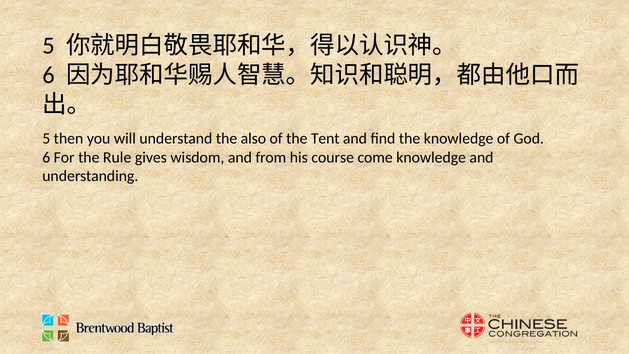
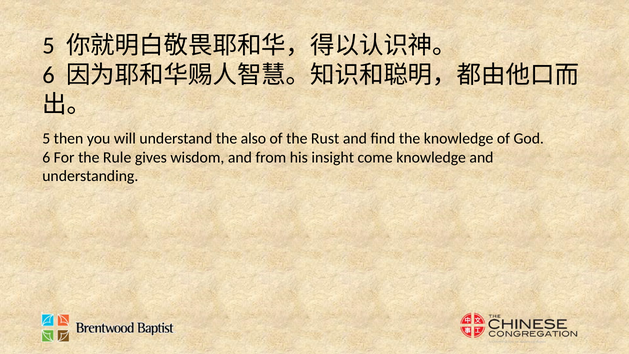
Tent: Tent -> Rust (325, 138)
course: course -> insight (333, 157)
